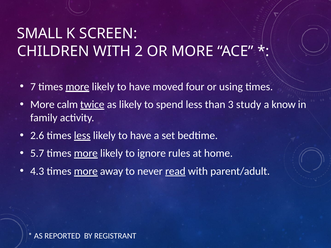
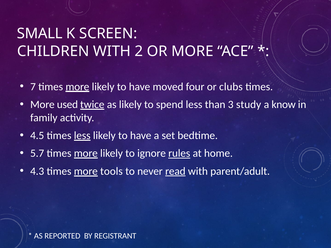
using: using -> clubs (231, 87)
calm: calm -> used (67, 105)
2.6: 2.6 -> 4.5 (37, 136)
rules underline: none -> present (179, 154)
away: away -> tools (111, 171)
